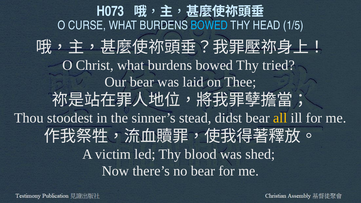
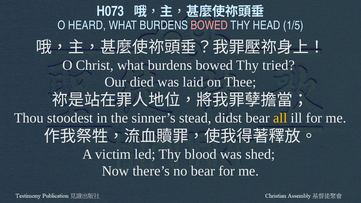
CURSE: CURSE -> HEARD (87, 25)
BOWED colour: light blue -> pink (209, 25)
Our bear: bear -> died (142, 82)
